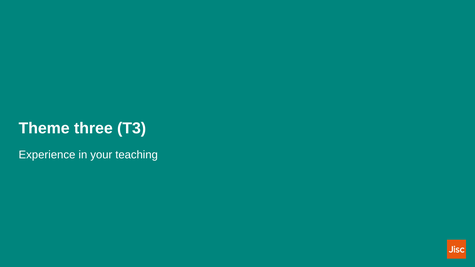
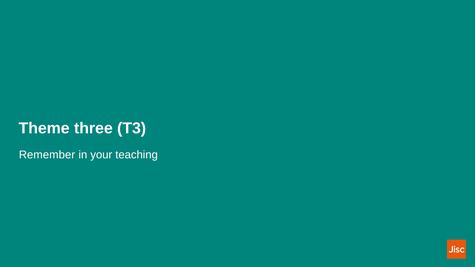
Experience: Experience -> Remember (47, 155)
